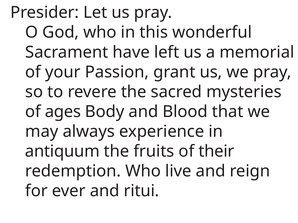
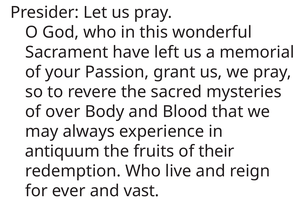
ages: ages -> over (63, 112)
ritui: ritui -> vast (141, 191)
